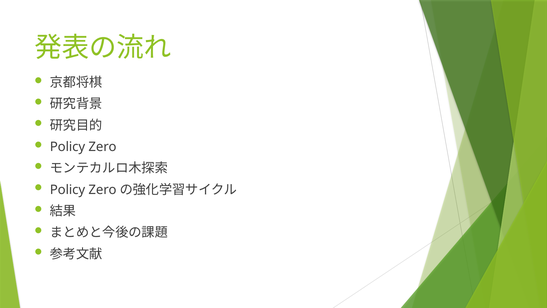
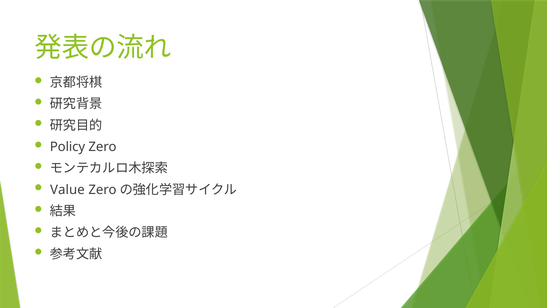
Policy: Policy -> Value (67, 190)
